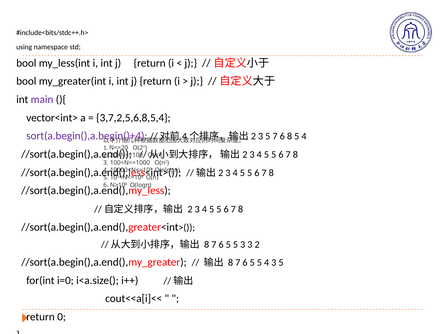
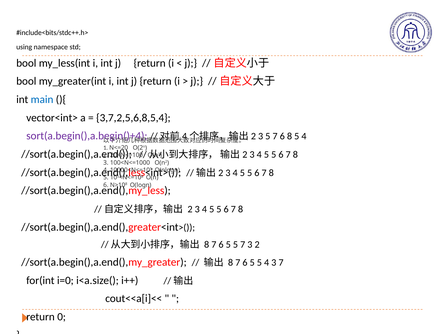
main colour: purple -> blue (42, 99)
5 5 3: 3 -> 7 (243, 244)
4 3 5: 5 -> 7 (281, 262)
